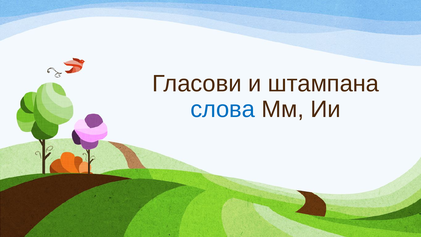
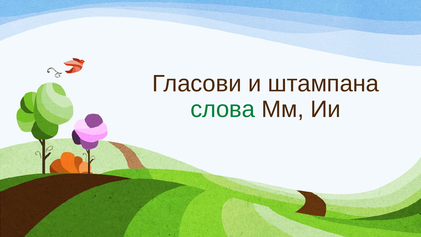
слова colour: blue -> green (223, 109)
